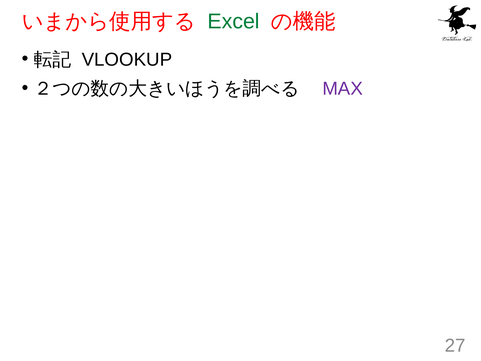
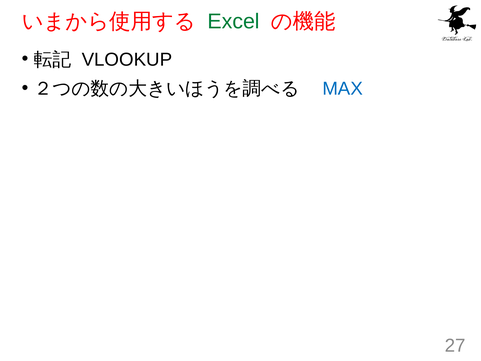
MAX colour: purple -> blue (343, 89)
